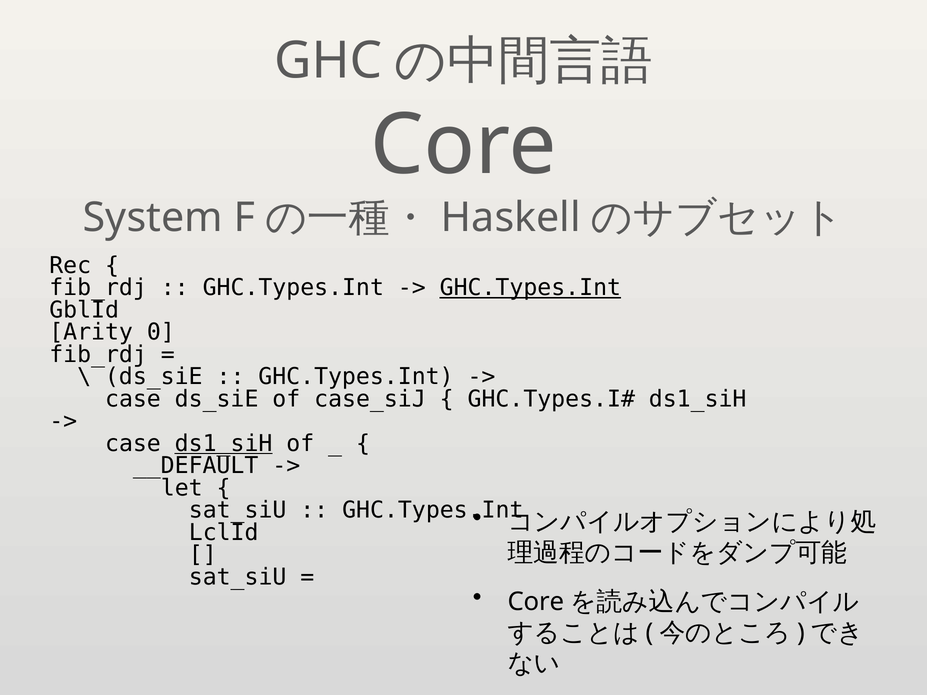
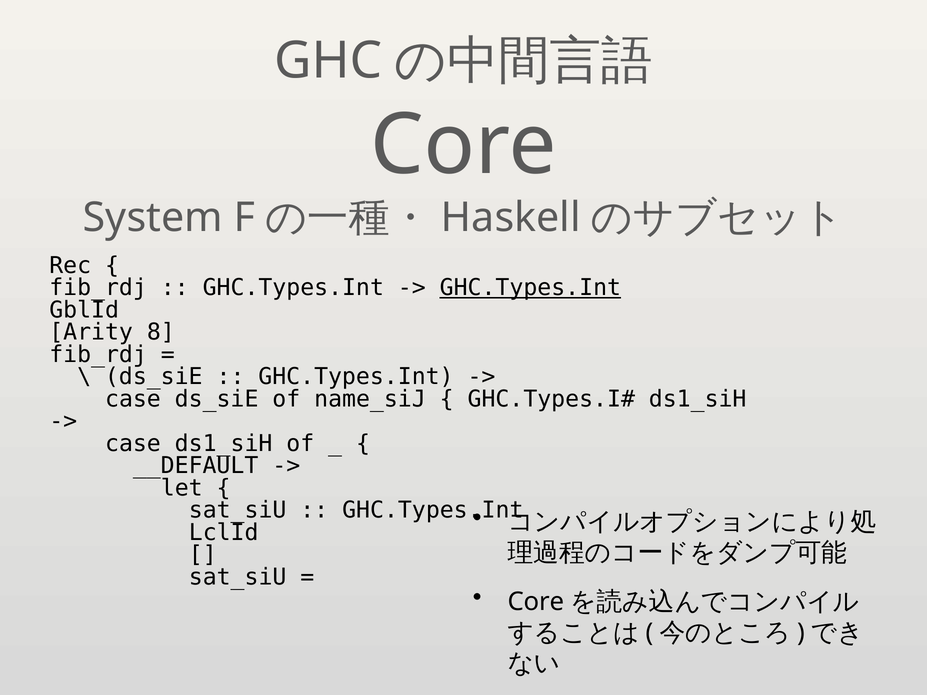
0: 0 -> 8 (161, 332)
case_siJ: case_siJ -> name_siJ (370, 399)
ds1_siH underline: present -> none (224, 444)
